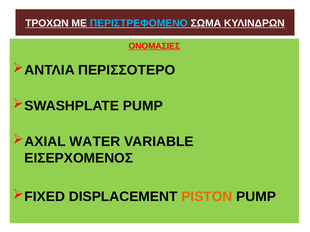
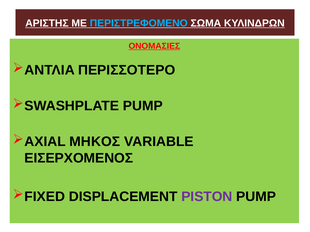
ΤΡΟΧΩΝ: ΤΡΟΧΩΝ -> ΑΡΙΣΤΗΣ (47, 23)
WATER: WATER -> ΜΗΚΟΣ (95, 142)
PISTON colour: orange -> purple (207, 197)
